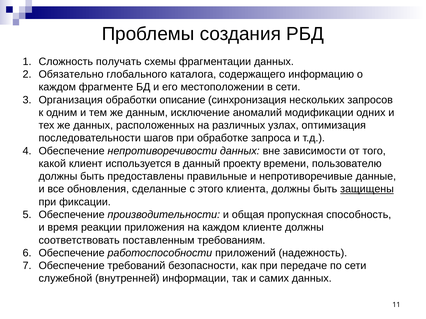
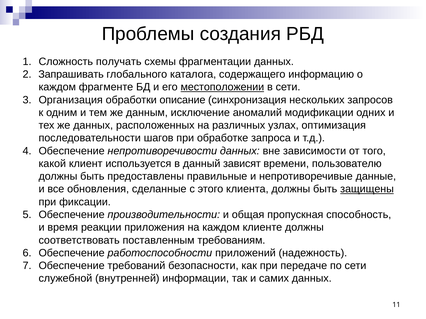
Обязательно: Обязательно -> Запрашивать (71, 74)
местоположении underline: none -> present (222, 87)
проекту: проекту -> зависят (242, 164)
